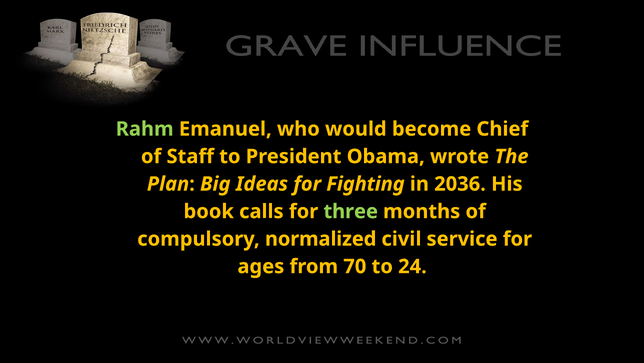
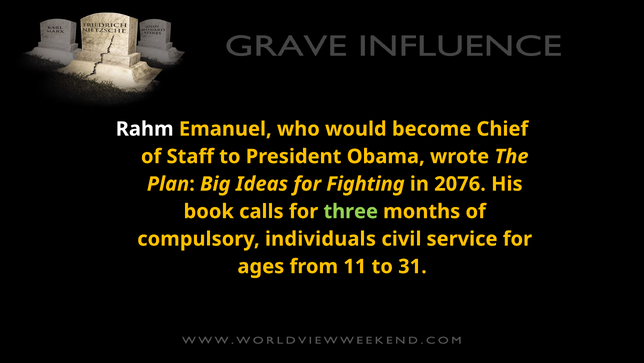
Rahm colour: light green -> white (145, 129)
2036: 2036 -> 2076 (460, 184)
normalized: normalized -> individuals (320, 239)
70: 70 -> 11 (355, 266)
24: 24 -> 31 (412, 266)
